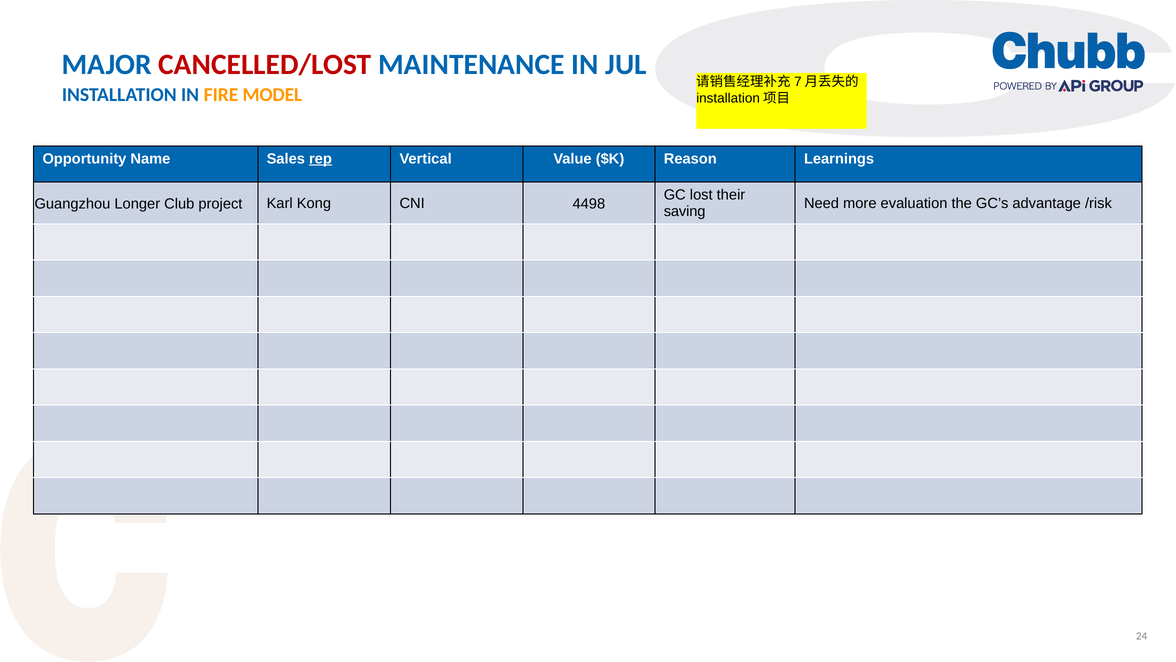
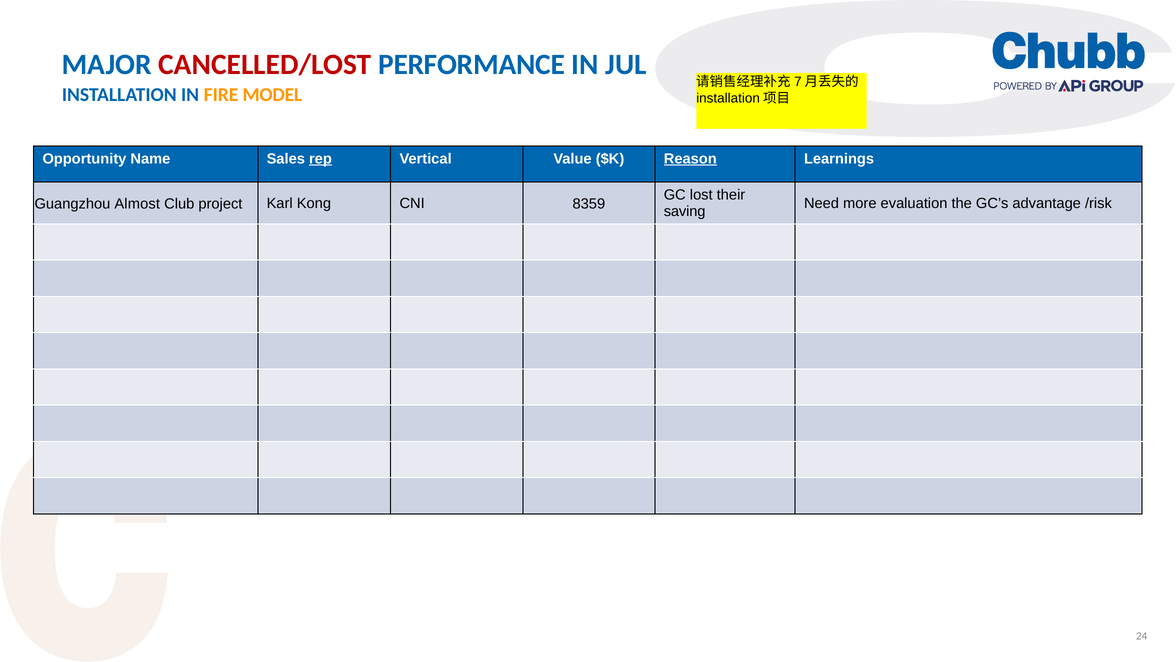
MAINTENANCE: MAINTENANCE -> PERFORMANCE (472, 65)
Reason underline: none -> present (690, 159)
Longer: Longer -> Almost (137, 203)
4498: 4498 -> 8359 (589, 203)
